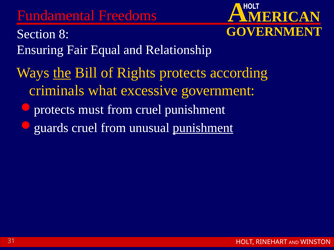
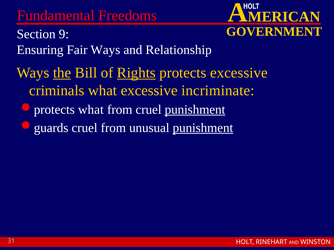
8: 8 -> 9 (64, 34)
Fair Equal: Equal -> Ways (105, 50)
Rights underline: none -> present (136, 73)
protects according: according -> excessive (239, 73)
excessive government: government -> incriminate (218, 91)
must: must -> what (91, 110)
punishment underline: none -> present (195, 110)
